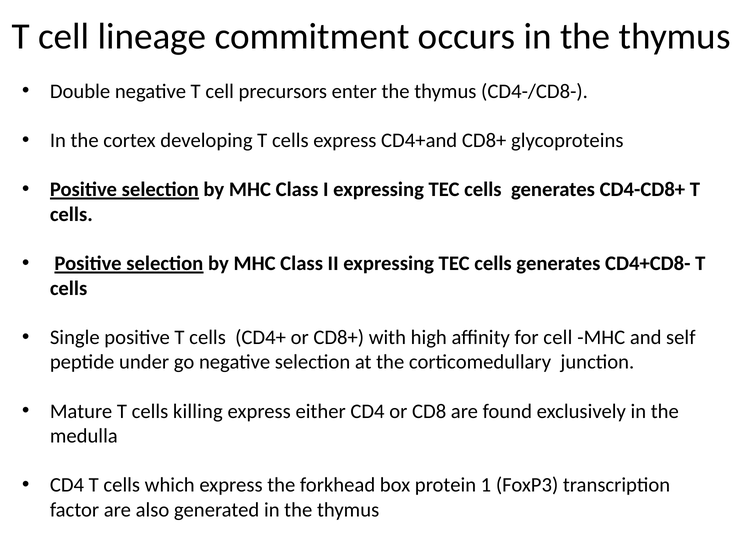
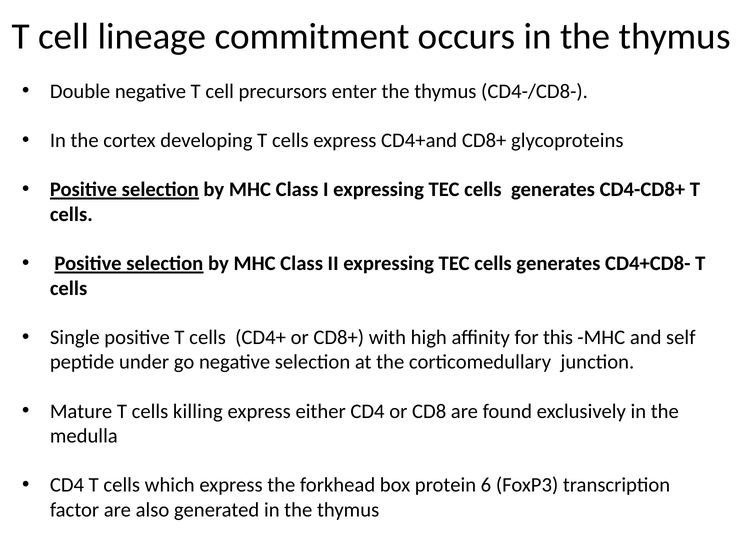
for cell: cell -> this (558, 338)
1: 1 -> 6 (486, 485)
